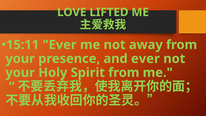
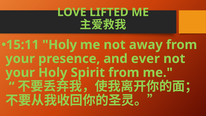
15:11 Ever: Ever -> Holy (60, 45)
